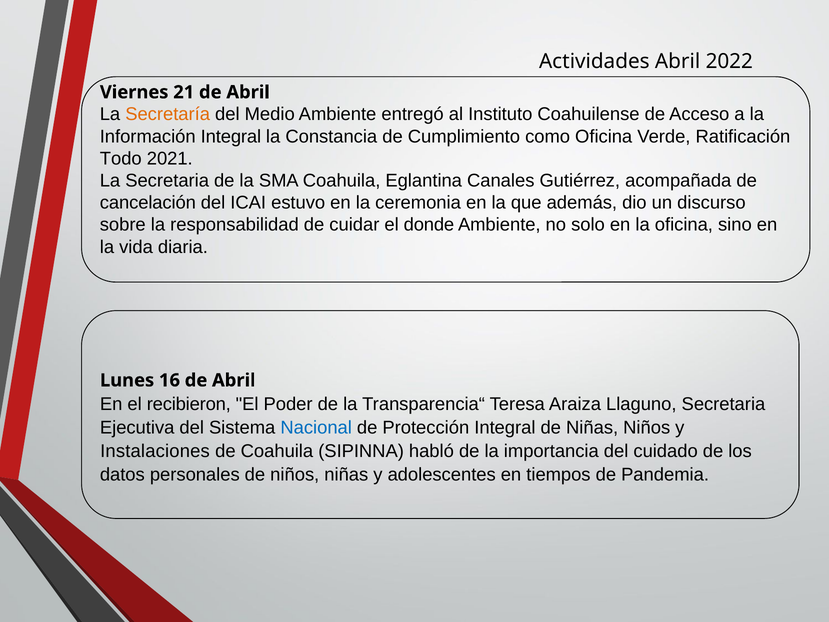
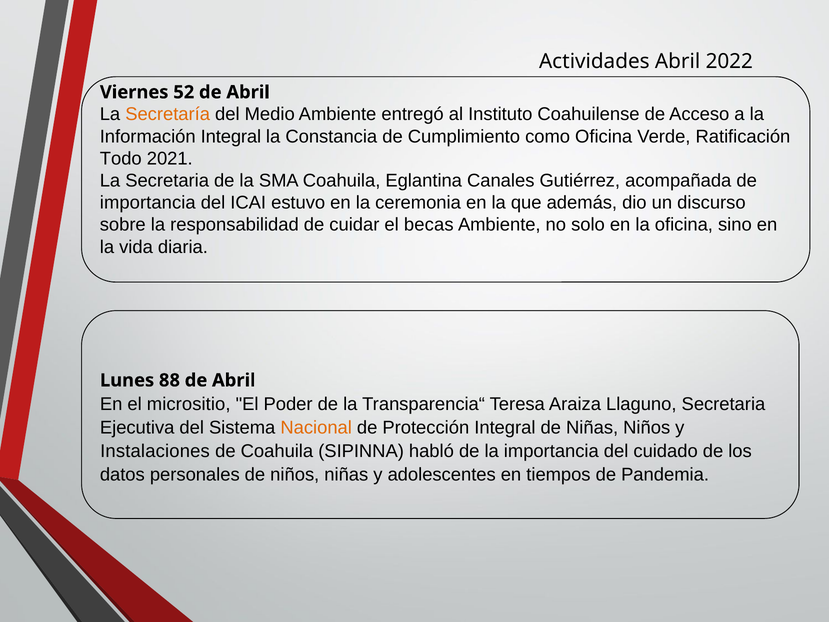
21: 21 -> 52 (184, 92)
cancelación: cancelación -> importancia (148, 203)
donde: donde -> becas (429, 225)
16: 16 -> 88 (169, 380)
recibieron: recibieron -> micrositio (189, 404)
Nacional colour: blue -> orange (316, 427)
